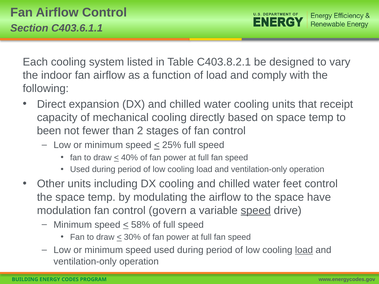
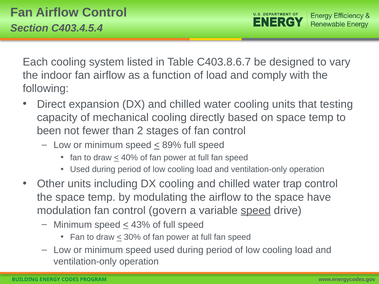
C403.6.1.1: C403.6.1.1 -> C403.4.5.4 (77, 28)
C403.8.2.1: C403.8.2.1 -> C403.8.6.7 (224, 62)
receipt: receipt -> testing (336, 104)
25%: 25% -> 89% (172, 145)
feet: feet -> trap (292, 184)
58%: 58% -> 43% (141, 225)
load underline: present -> none (304, 250)
